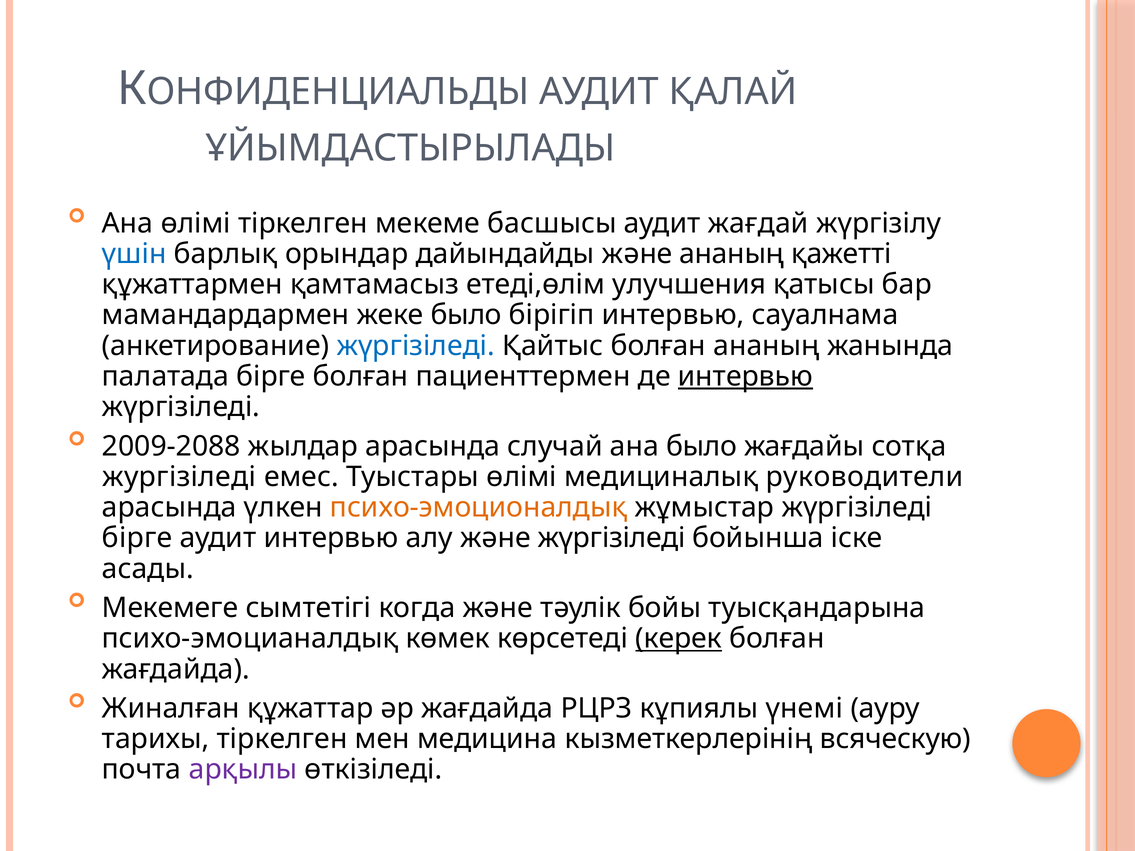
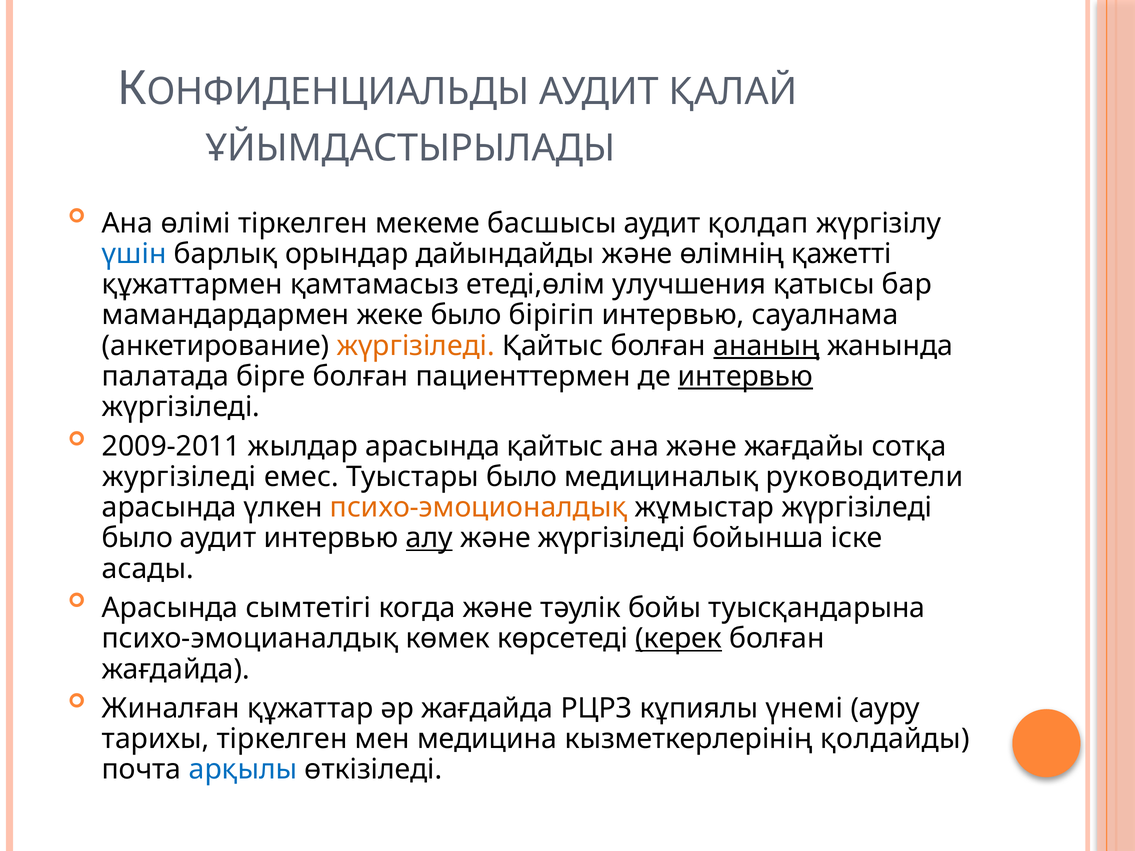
жағдай: жағдай -> қолдап (758, 223)
және ананың: ананың -> өлімнің (732, 254)
жүргізіледі colour: blue -> orange (416, 346)
ананың underline: none -> present (767, 346)
2009-2088: 2009-2088 -> 2009-2011 (171, 446)
арасында случай: случай -> қайтыс (555, 446)
ана было: было -> және (702, 446)
Туыстары өлімі: өлімі -> было (522, 477)
бірге: бірге -> было (137, 538)
алу underline: none -> present (429, 538)
Мекемеге: Мекемеге -> Арасында (170, 608)
всяческую: всяческую -> қолдайды (895, 739)
арқылы colour: purple -> blue (243, 770)
